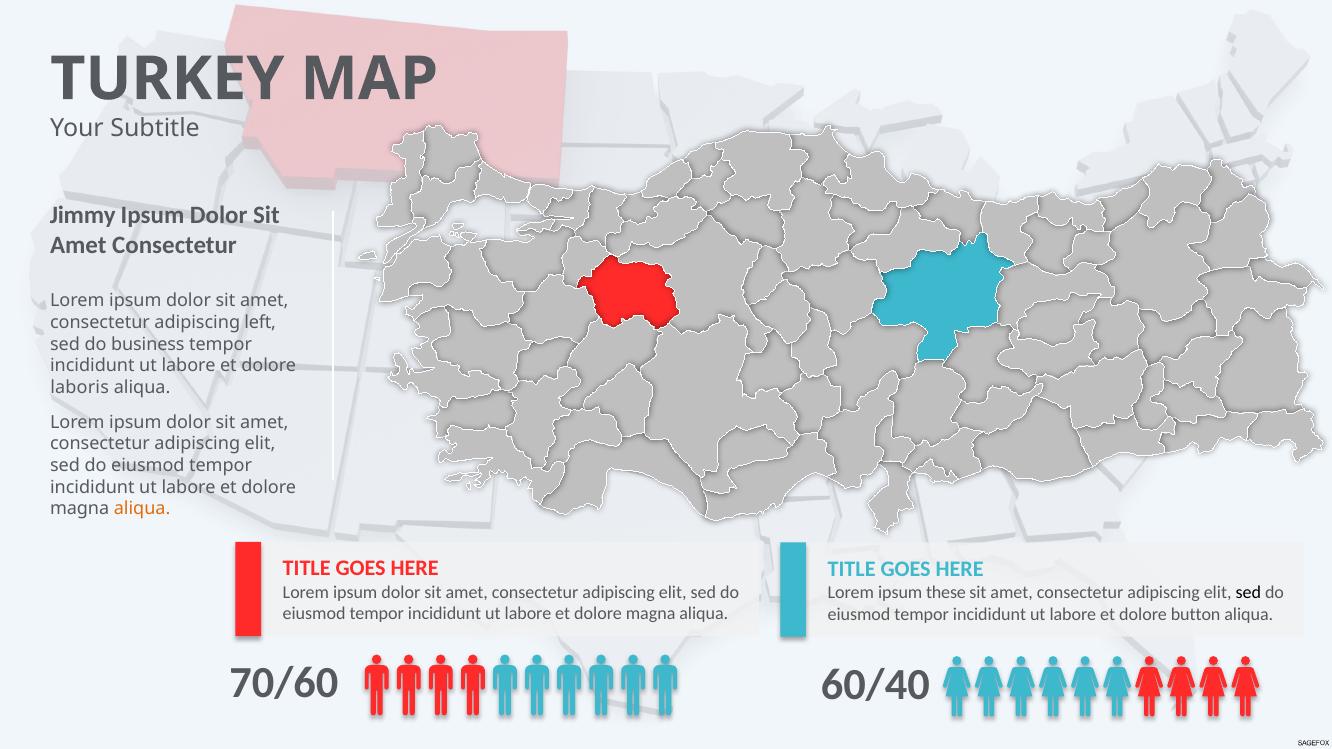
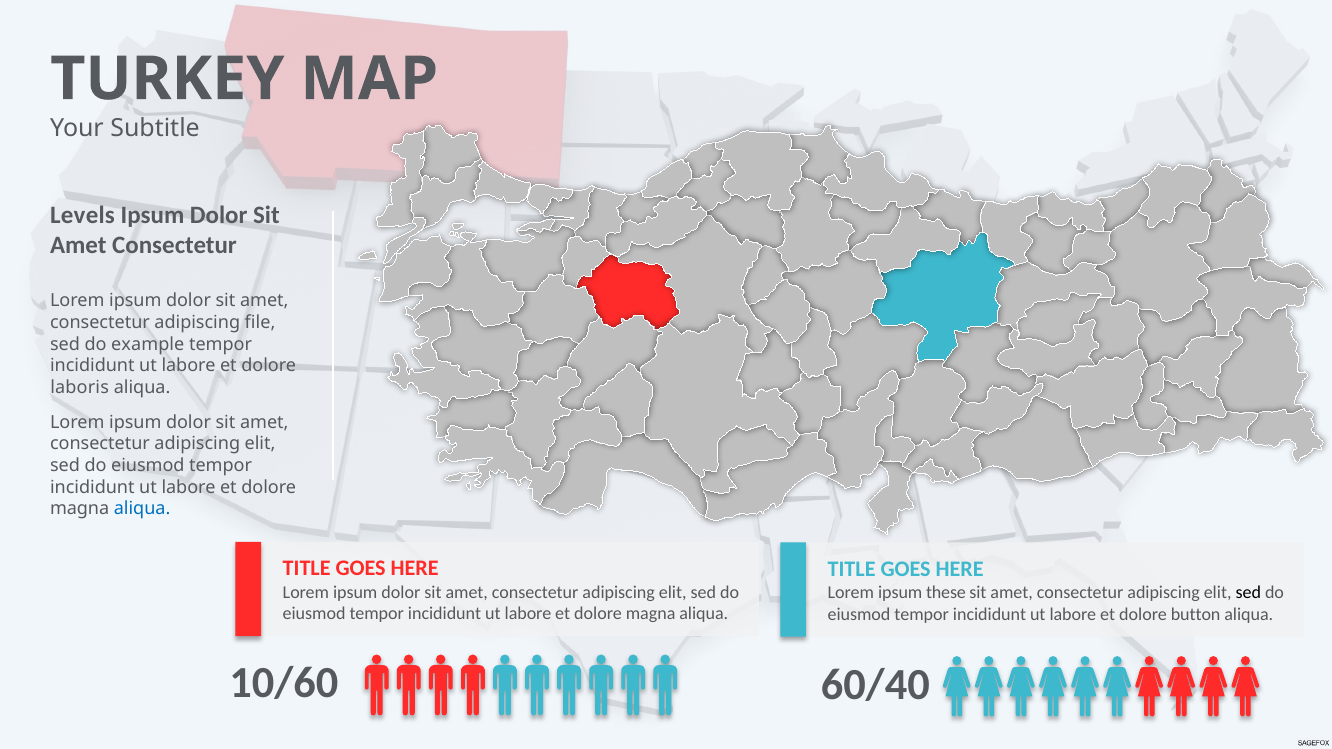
Jimmy: Jimmy -> Levels (82, 216)
left: left -> file (260, 322)
business: business -> example (148, 344)
aliqua colour: orange -> blue (142, 509)
70/60: 70/60 -> 10/60 (284, 684)
